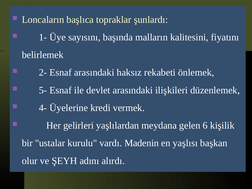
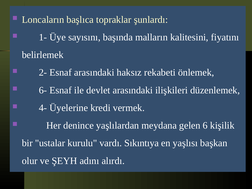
5-: 5- -> 6- (43, 90)
gelirleri: gelirleri -> denince (79, 126)
Madenin: Madenin -> Sıkıntıya (142, 143)
